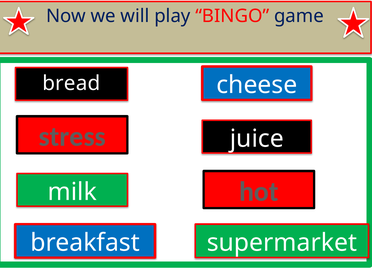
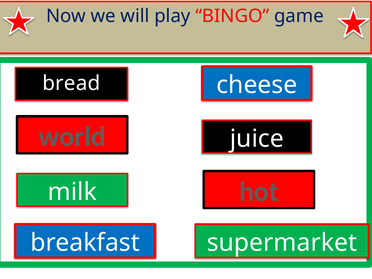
stress: stress -> world (72, 137)
